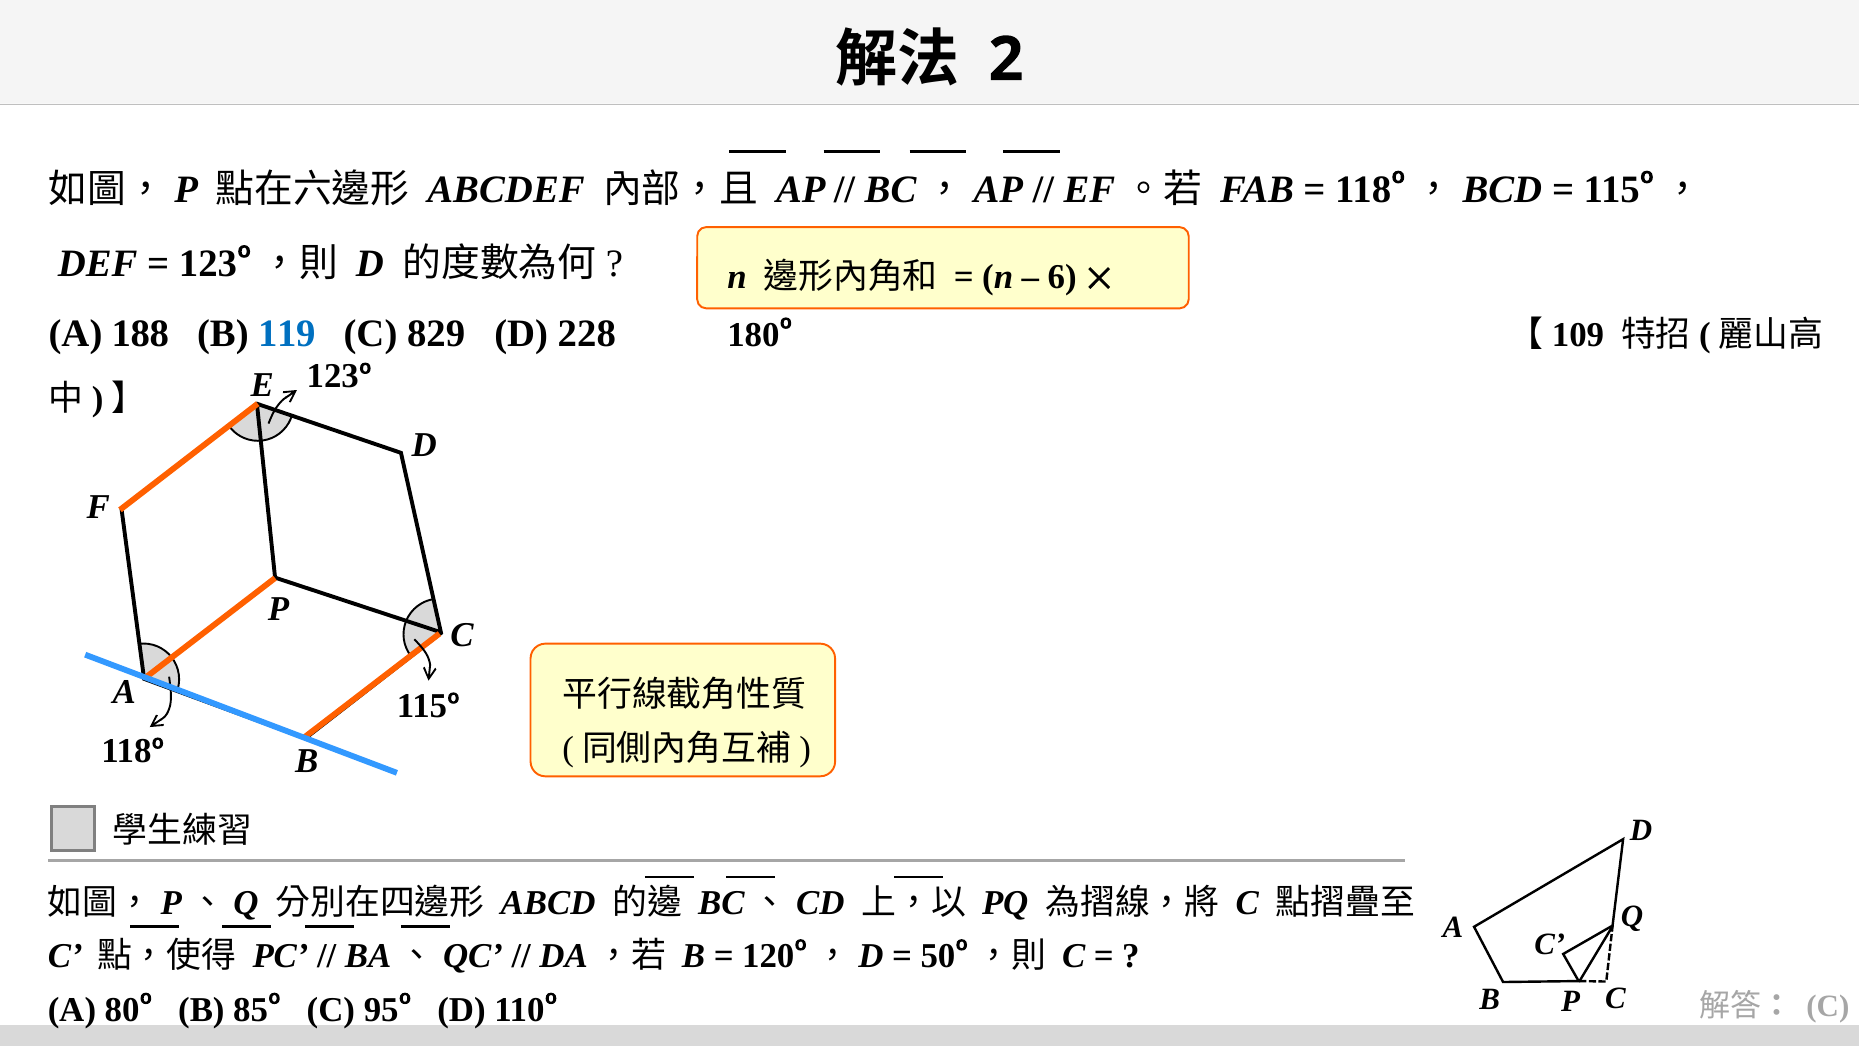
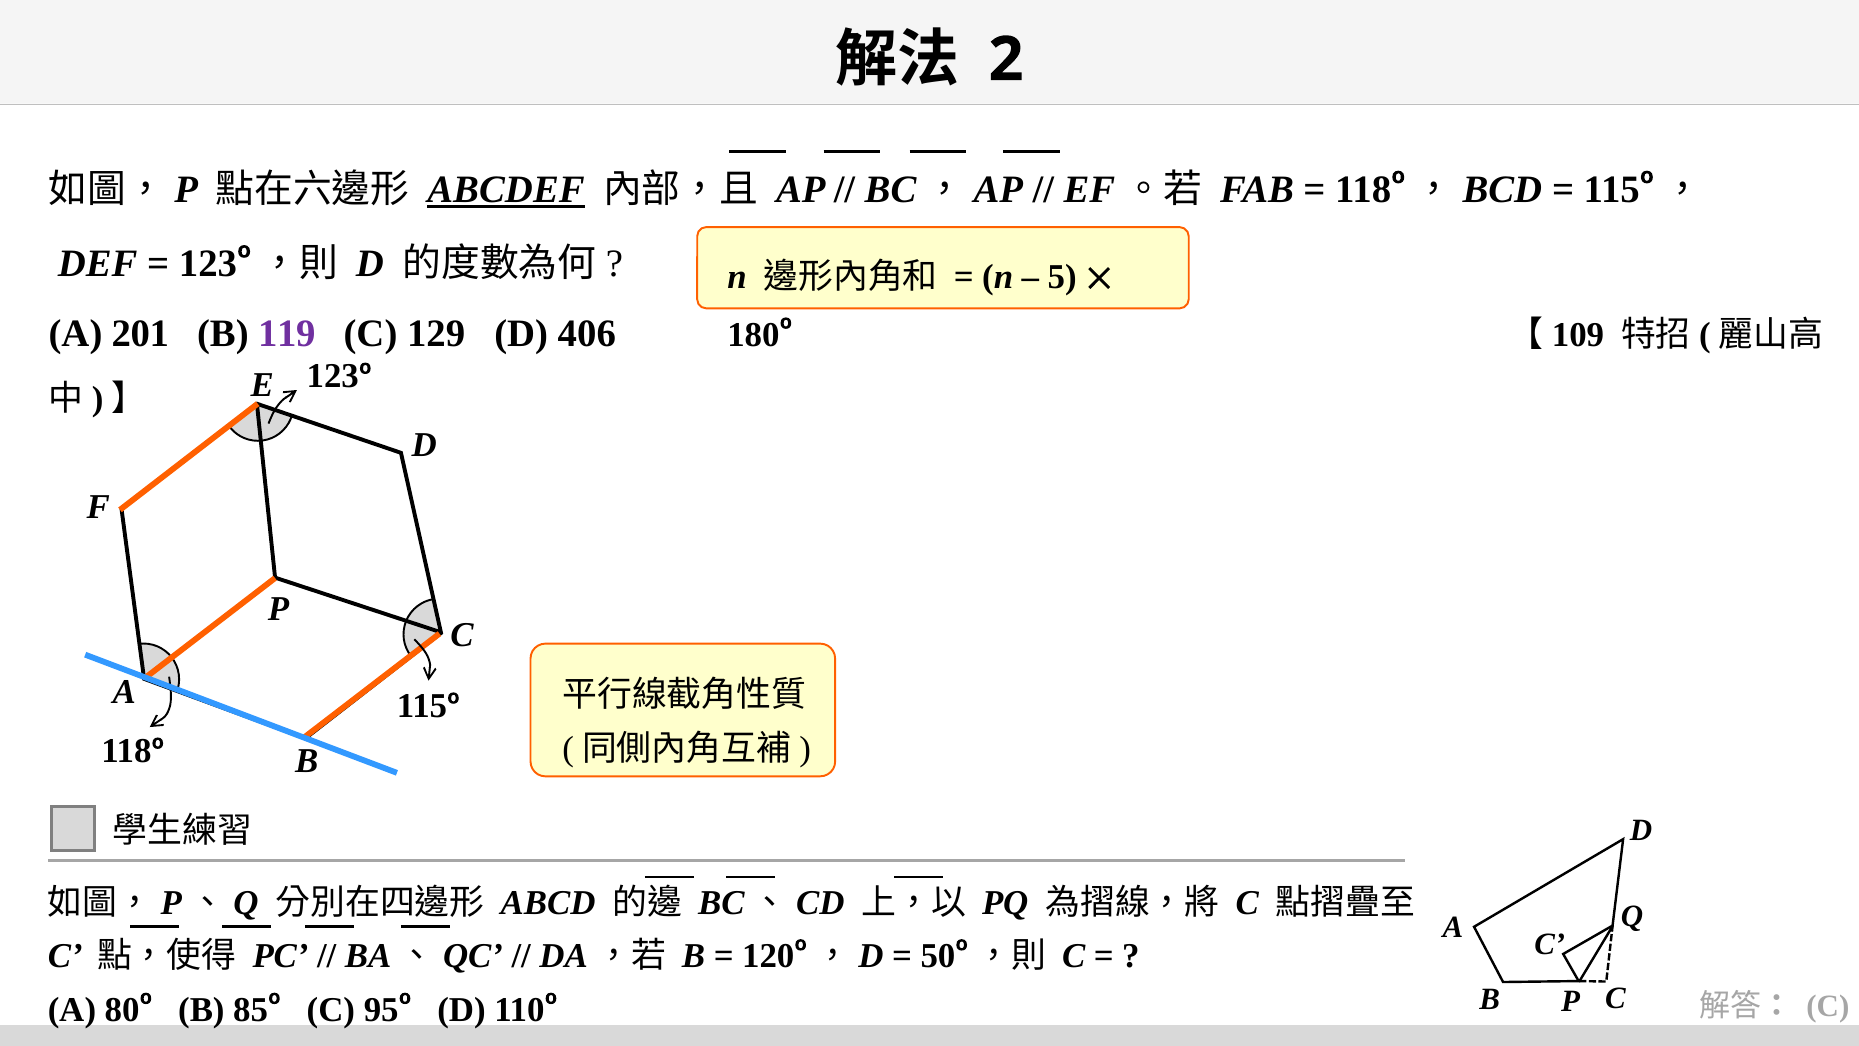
ABCDEF underline: none -> present (506, 190)
6: 6 -> 5 (1062, 277)
188: 188 -> 201 (140, 334)
119 colour: blue -> purple (287, 334)
829: 829 -> 129 (436, 334)
228: 228 -> 406 (587, 334)
